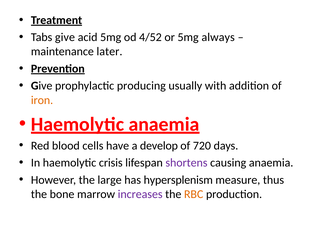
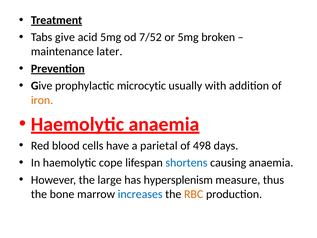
4/52: 4/52 -> 7/52 (150, 37)
always: always -> broken (218, 37)
producing: producing -> microcytic (141, 86)
develop: develop -> parietal (159, 145)
720: 720 -> 498 (202, 145)
crisis: crisis -> cope (111, 163)
shortens colour: purple -> blue (186, 163)
increases colour: purple -> blue (140, 194)
